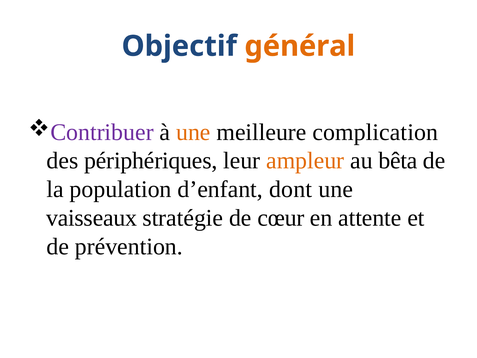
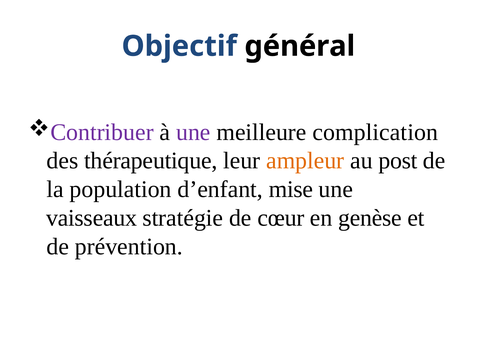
général colour: orange -> black (300, 46)
une colour: orange -> purple (193, 132)
périphériques: périphériques -> thérapeutique (151, 161)
bêta: bêta -> post (398, 161)
dont: dont -> mise (291, 189)
attente: attente -> genèse (370, 218)
